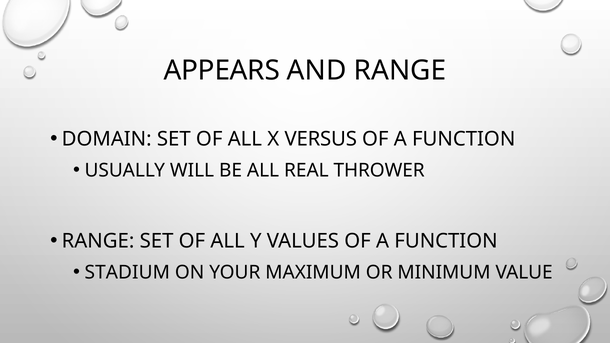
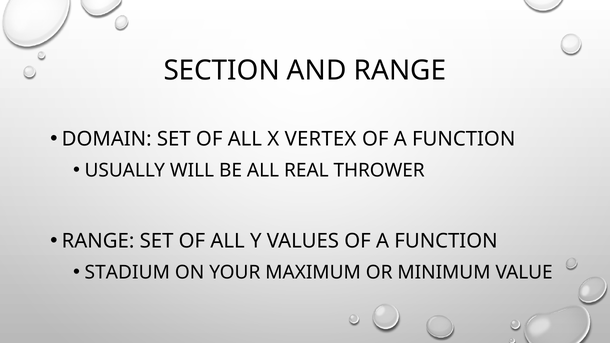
APPEARS: APPEARS -> SECTION (222, 71)
VERSUS: VERSUS -> VERTEX (321, 139)
